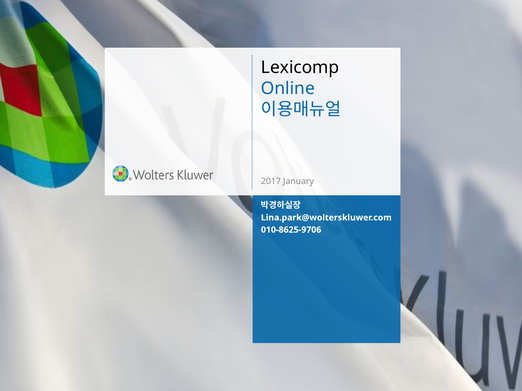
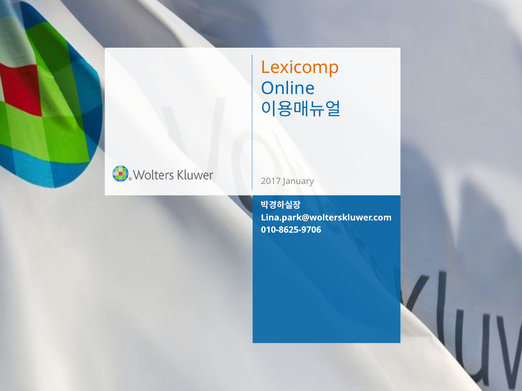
Lexicomp colour: black -> orange (300, 68)
